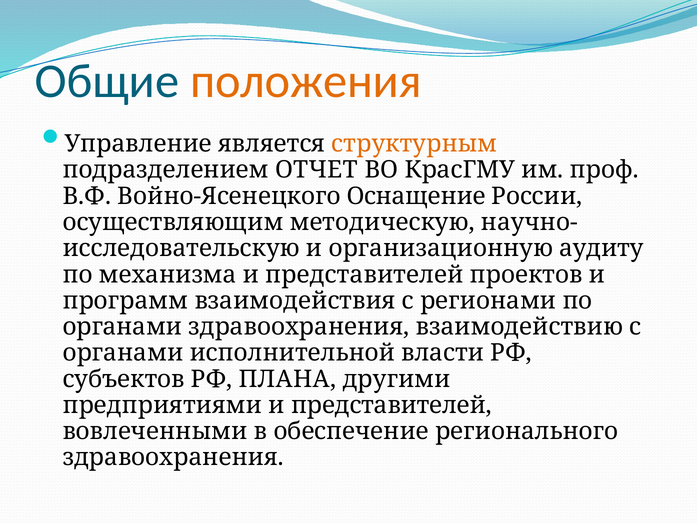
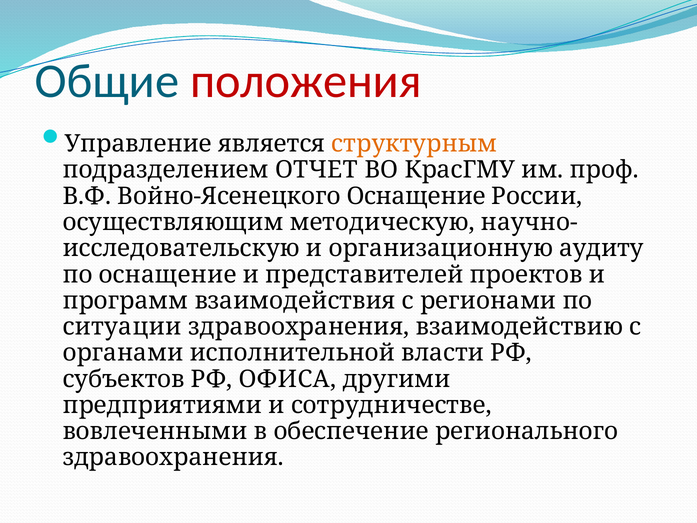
положения colour: orange -> red (306, 81)
по механизма: механизма -> оснащение (168, 274)
органами: органами -> ситуации (122, 327)
ПЛАНА: ПЛАНА -> ОФИСА (287, 379)
предприятиями и представителей: представителей -> сотрудничестве (391, 405)
